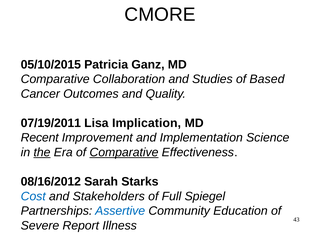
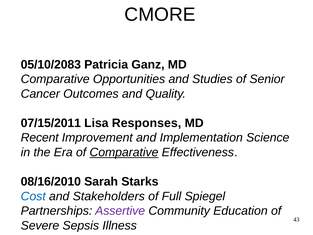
05/10/2015: 05/10/2015 -> 05/10/2083 (51, 64)
Collaboration: Collaboration -> Opportunities (129, 79)
Based: Based -> Senior (267, 79)
07/19/2011: 07/19/2011 -> 07/15/2011 (51, 123)
Implication: Implication -> Responses (147, 123)
the underline: present -> none (42, 152)
08/16/2012: 08/16/2012 -> 08/16/2010 (51, 181)
Assertive colour: blue -> purple (120, 211)
Report: Report -> Sepsis (81, 225)
